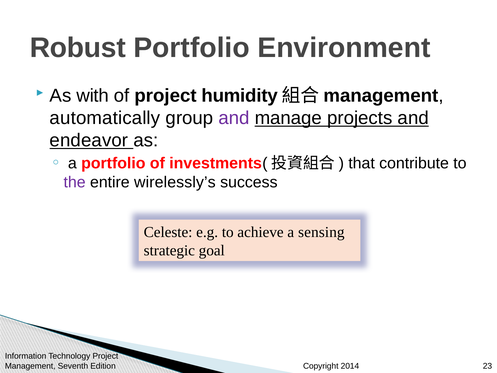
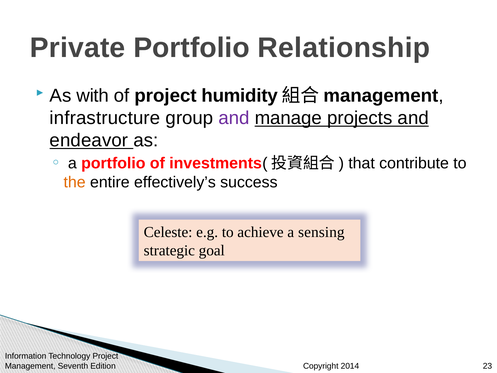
Robust: Robust -> Private (78, 48)
Environment: Environment -> Relationship (344, 48)
automatically: automatically -> infrastructure (105, 118)
the colour: purple -> orange (75, 182)
wirelessly’s: wirelessly’s -> effectively’s (175, 182)
